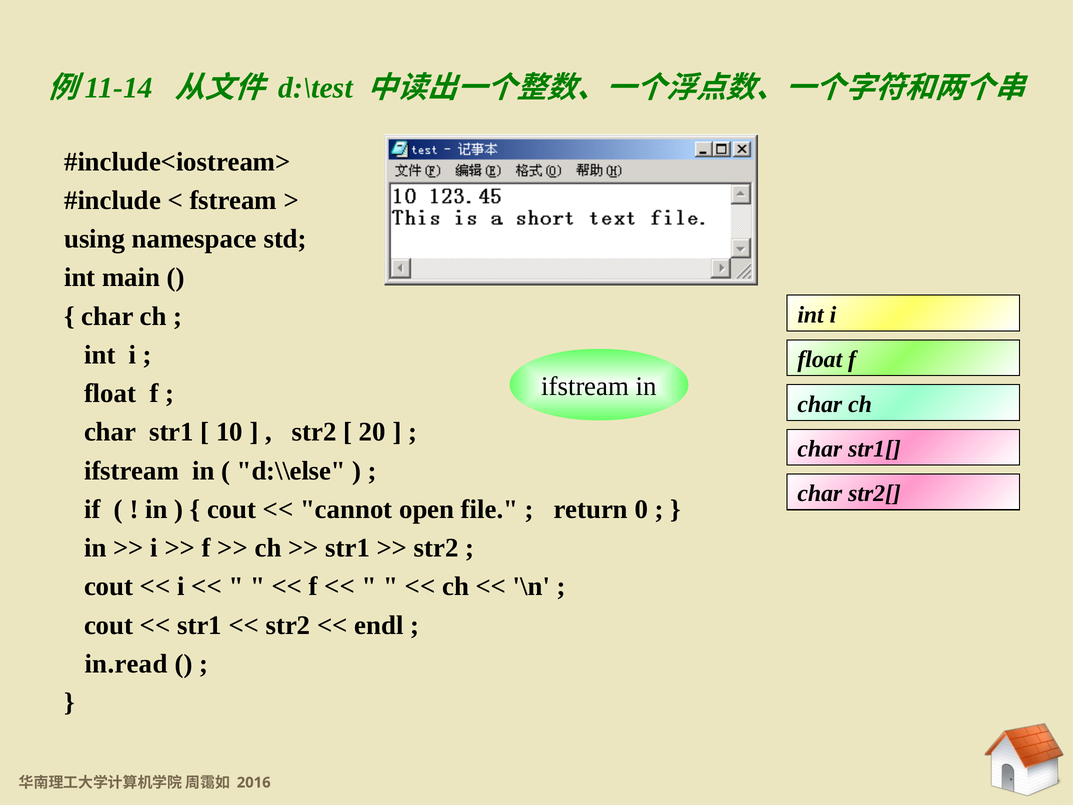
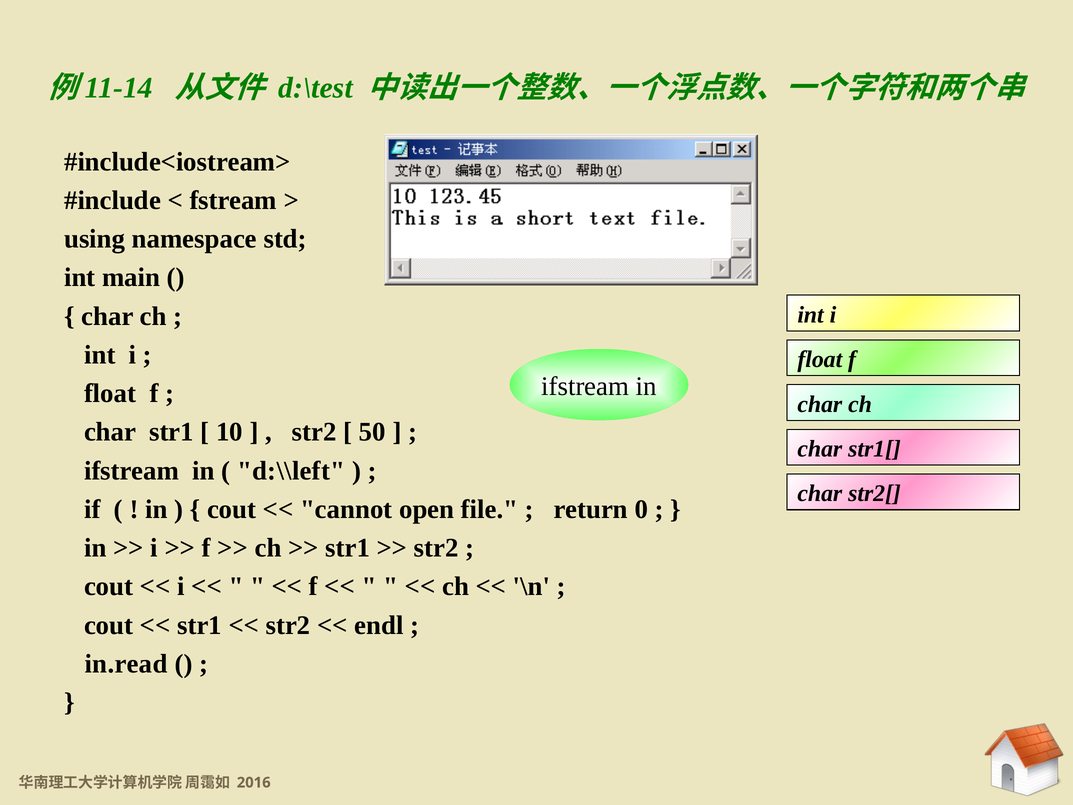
20: 20 -> 50 (372, 432)
d:\\else: d:\\else -> d:\\left (291, 471)
